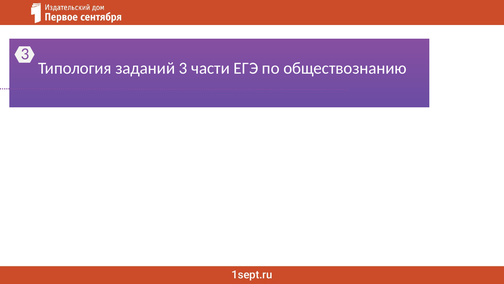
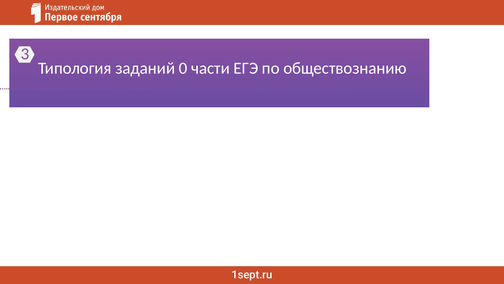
заданий 3: 3 -> 0 (183, 68)
